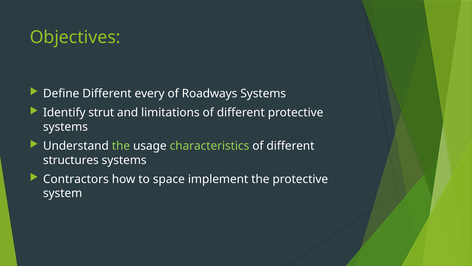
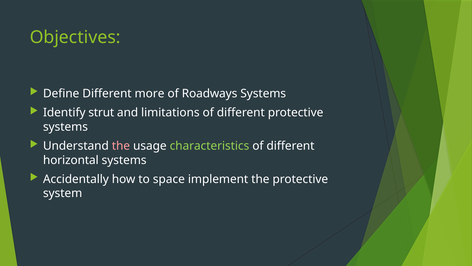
every: every -> more (150, 93)
the colour: light green -> pink (121, 146)
structures: structures -> horizontal (71, 160)
Contractors: Contractors -> Accidentally (76, 179)
